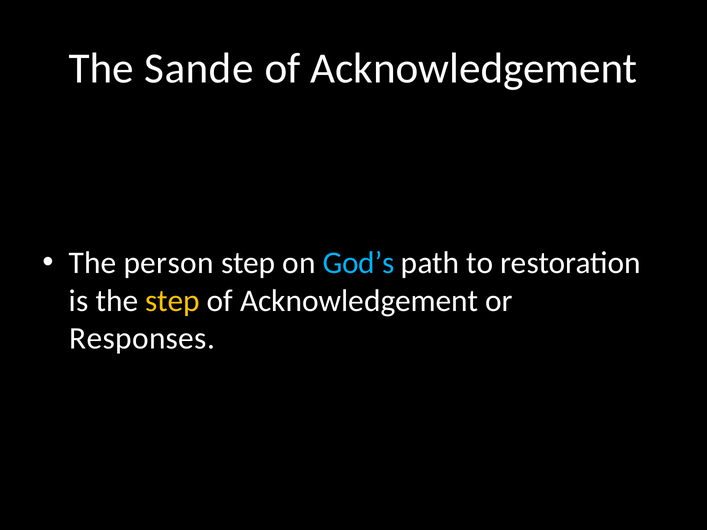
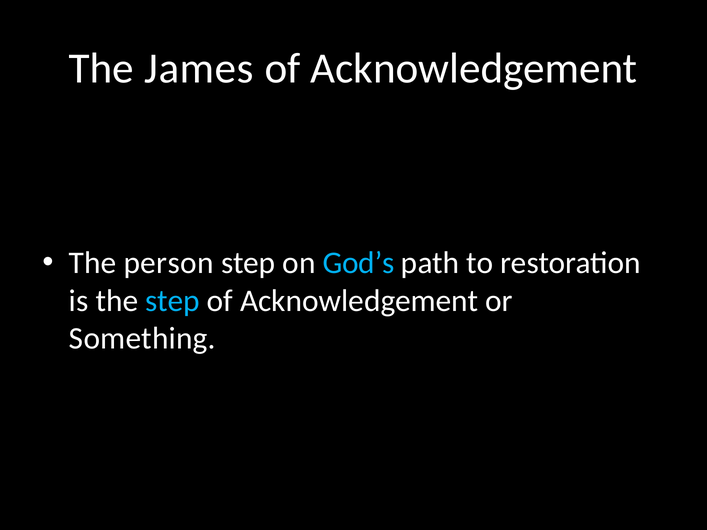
Sande: Sande -> James (199, 68)
step colour: yellow -> light blue (173, 301)
Responses: Responses -> Something (142, 339)
